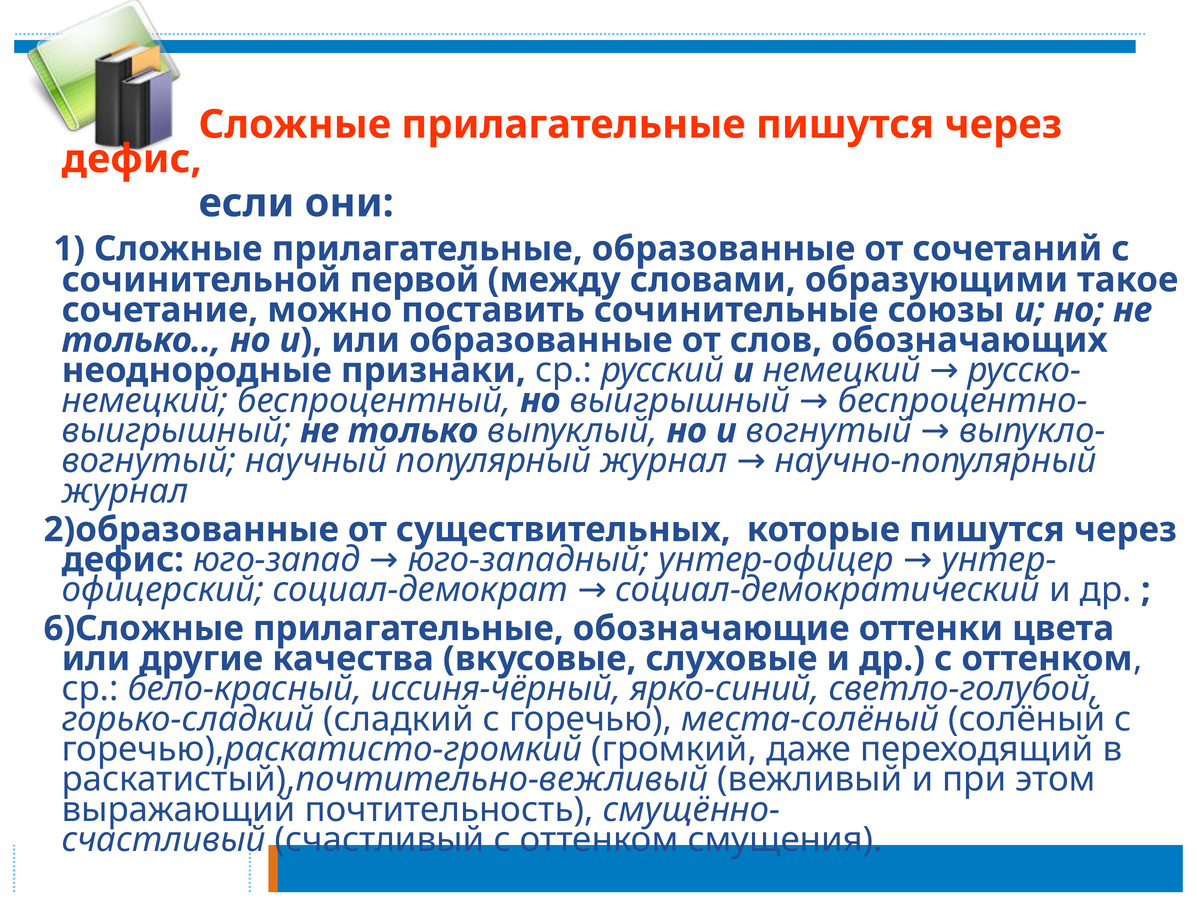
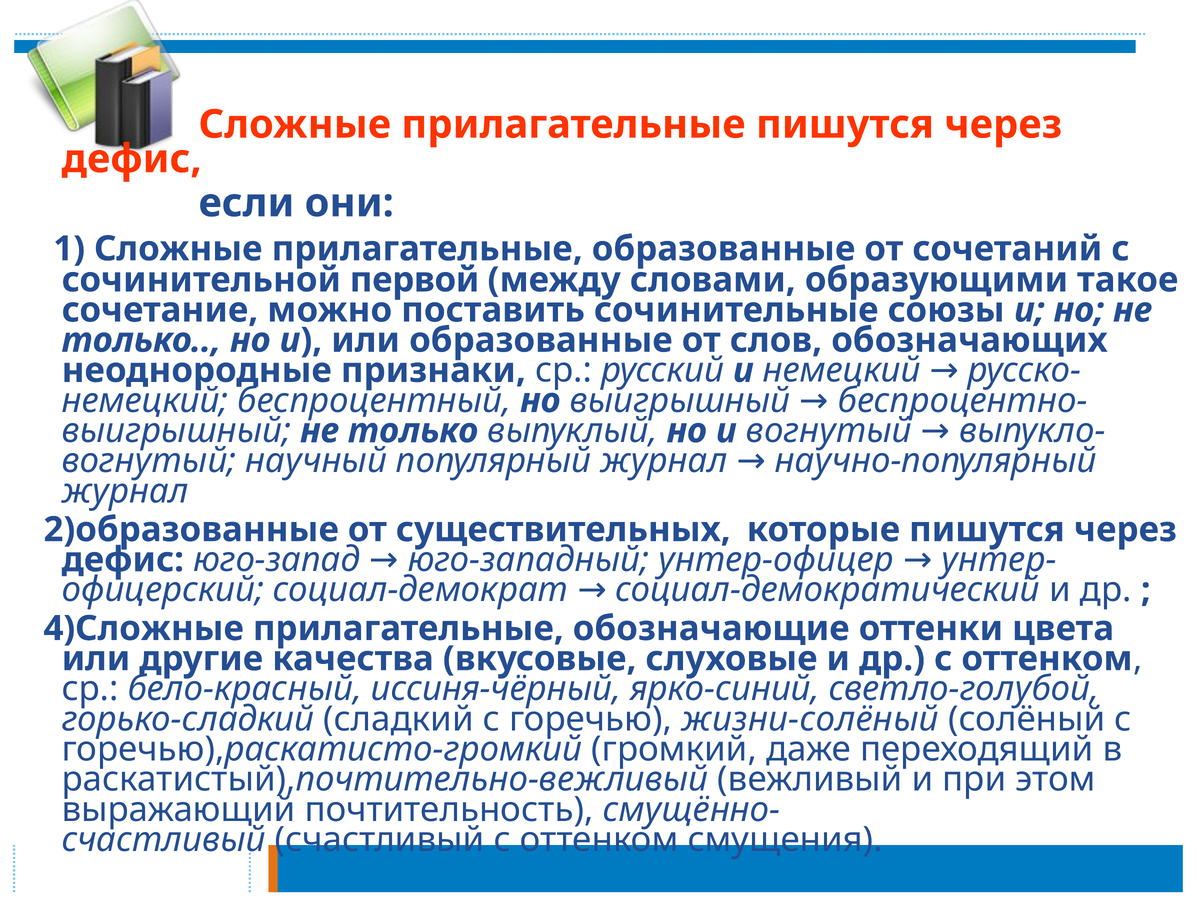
6)Сложные: 6)Сложные -> 4)Сложные (144, 628)
места-солёный: места-солёный -> жизни-солёный (810, 719)
